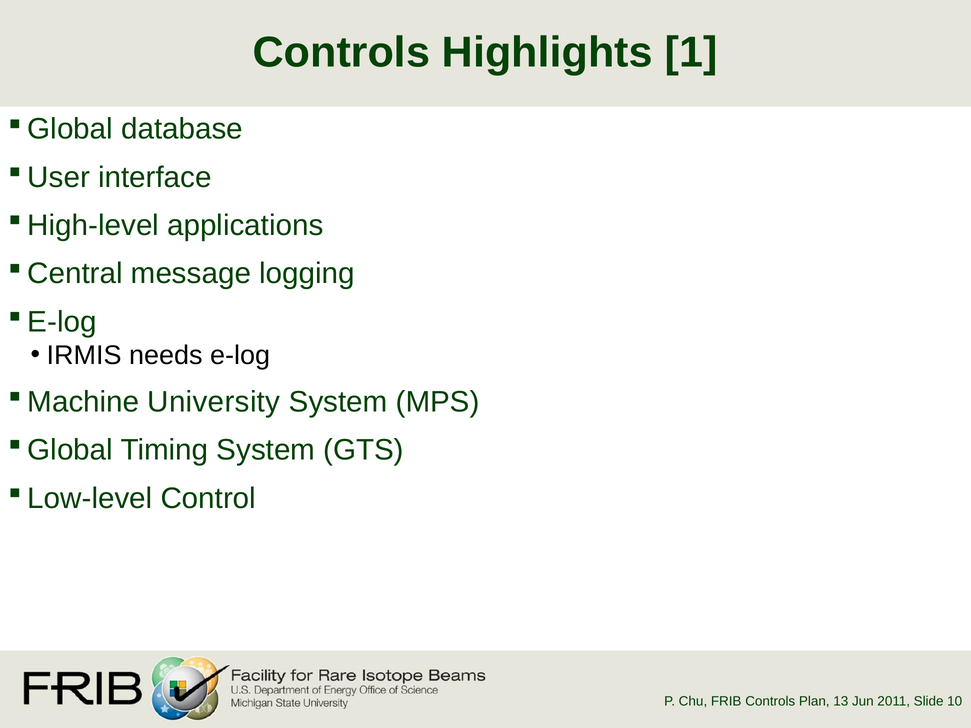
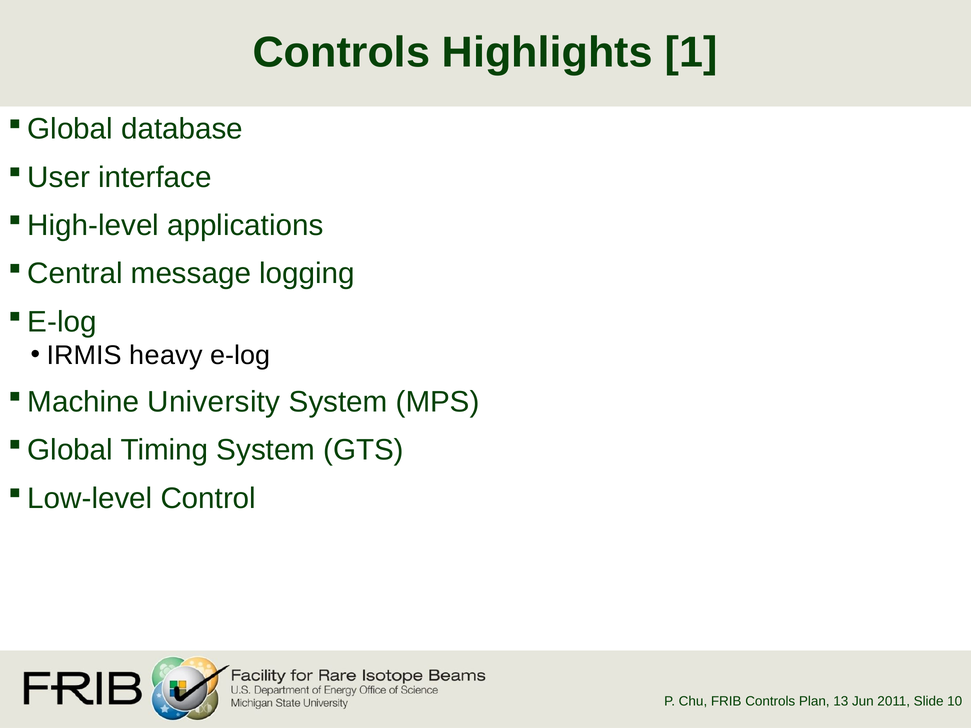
needs: needs -> heavy (166, 355)
